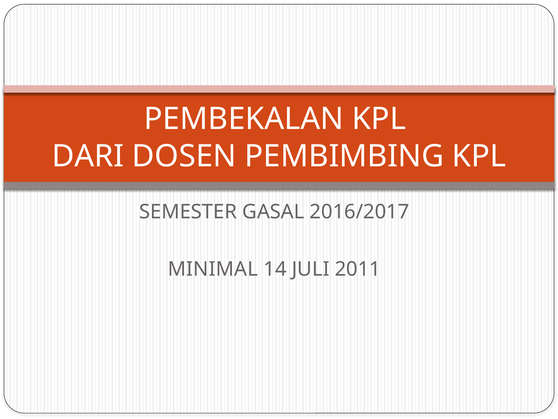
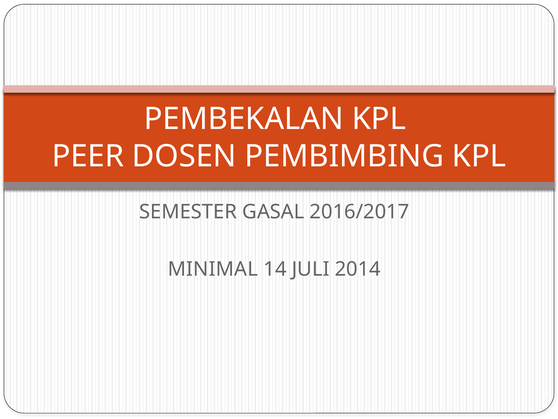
DARI: DARI -> PEER (88, 156)
2011: 2011 -> 2014 (358, 269)
